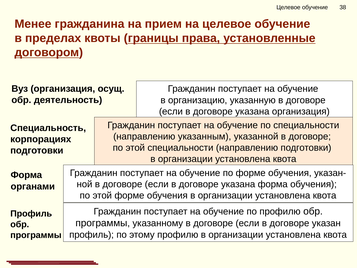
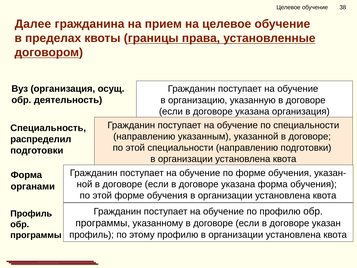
Менее: Менее -> Далее (33, 24)
корпорациях: корпорациях -> распределил (41, 139)
